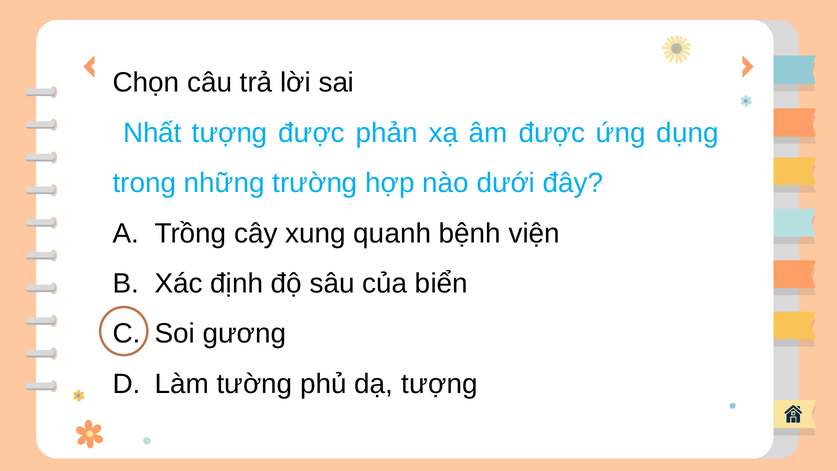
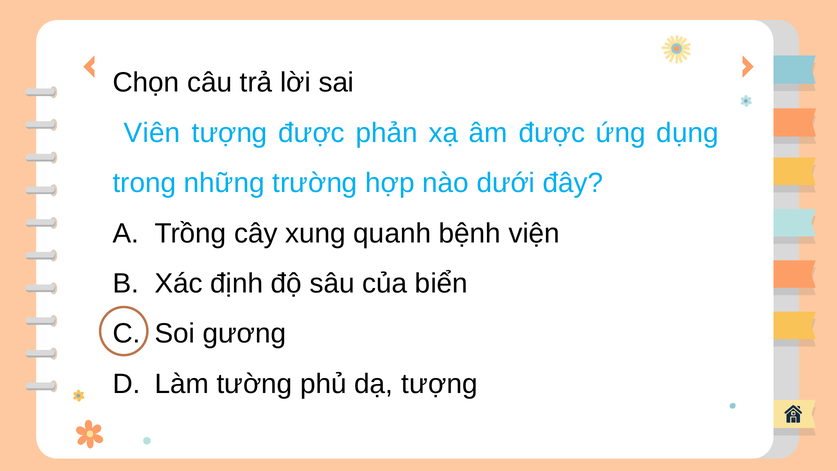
Nhất: Nhất -> Viên (152, 133)
